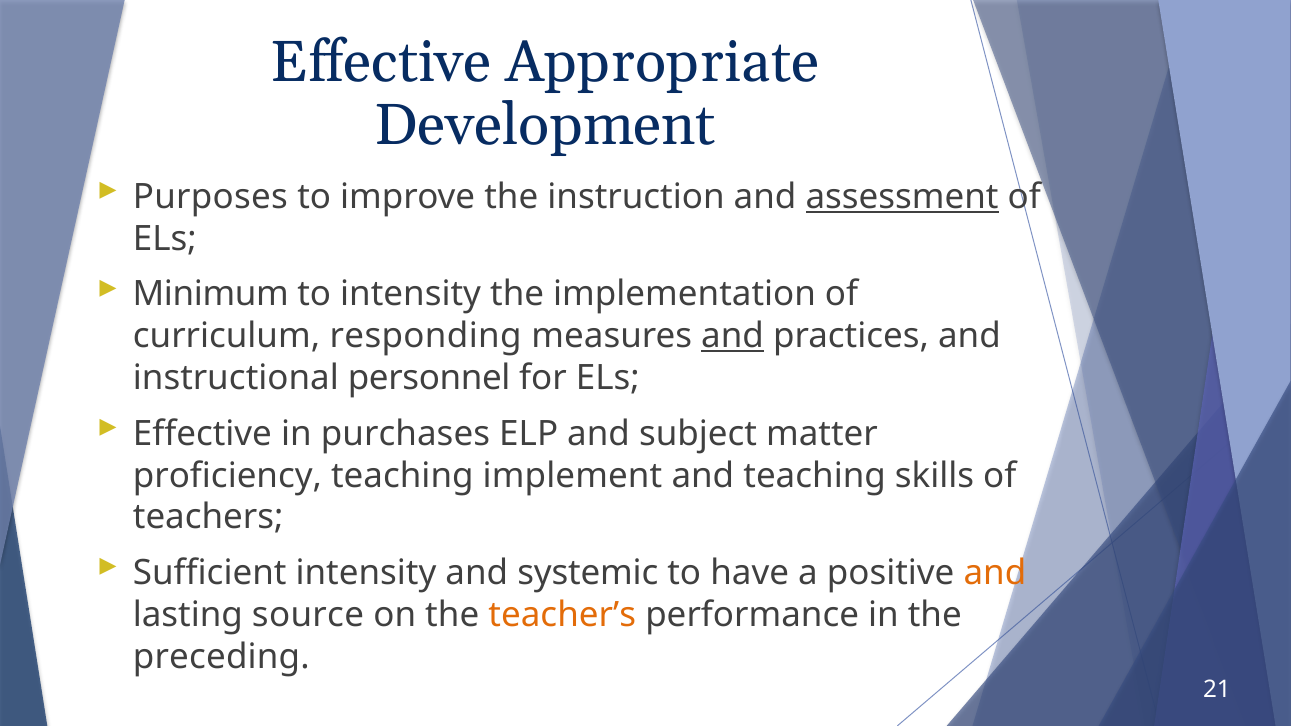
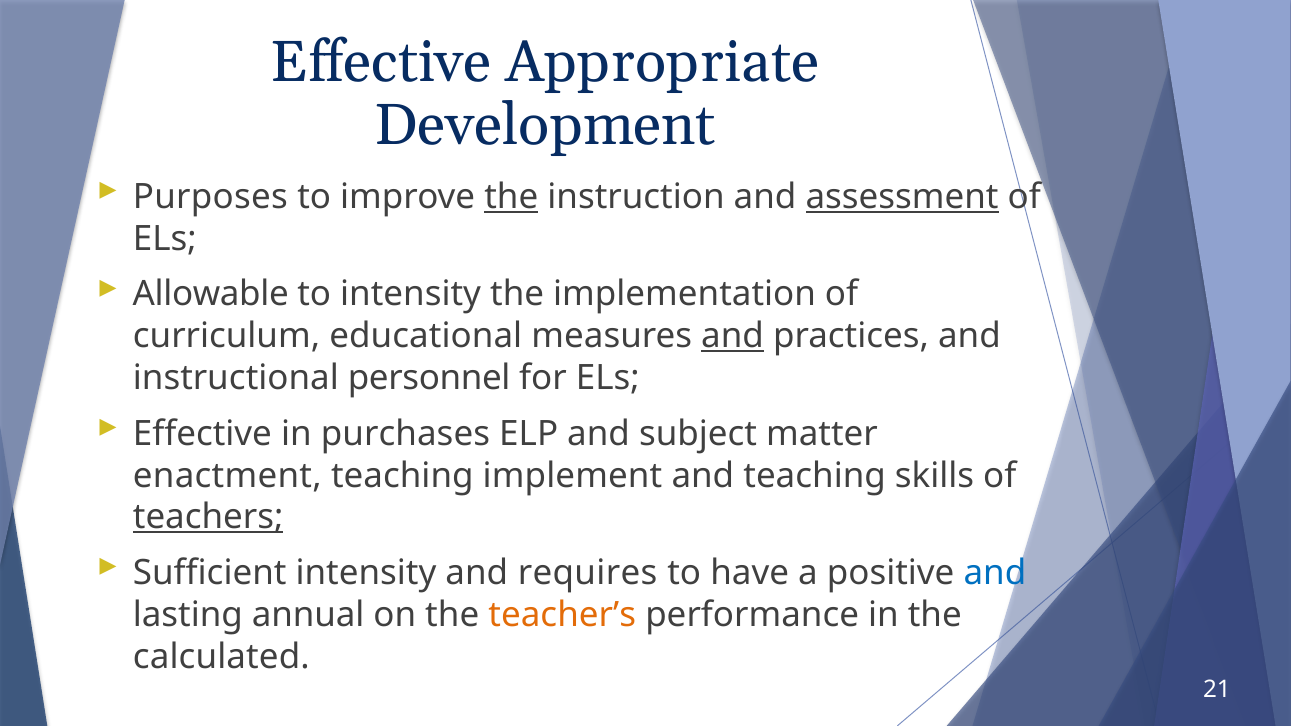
the underline: none -> present (511, 197)
Minimum: Minimum -> Allowable (211, 294)
responding: responding -> educational (426, 336)
proficiency: proficiency -> enactment (227, 476)
teachers underline: none -> present (208, 518)
systemic: systemic -> requires (588, 573)
and colour: orange -> blue (995, 573)
source: source -> annual (308, 615)
preceding: preceding -> calculated (221, 657)
